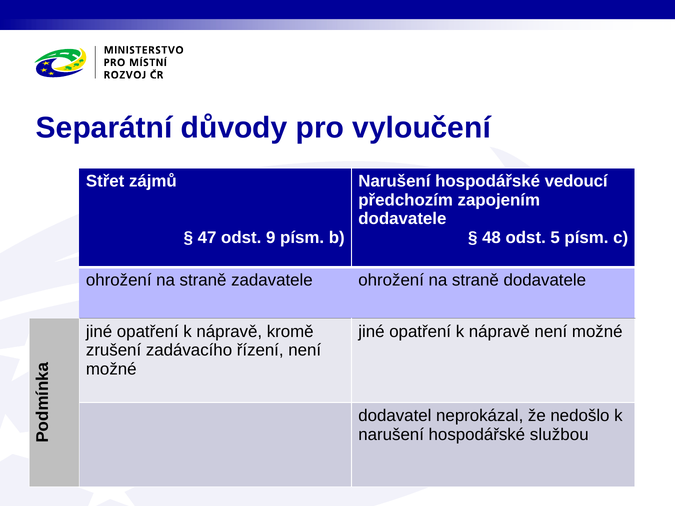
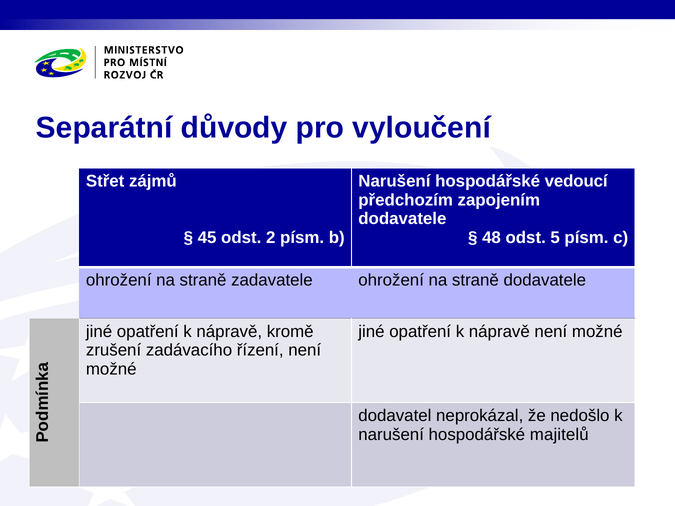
47: 47 -> 45 (207, 238)
9: 9 -> 2 (271, 238)
službou: službou -> majitelů (559, 435)
